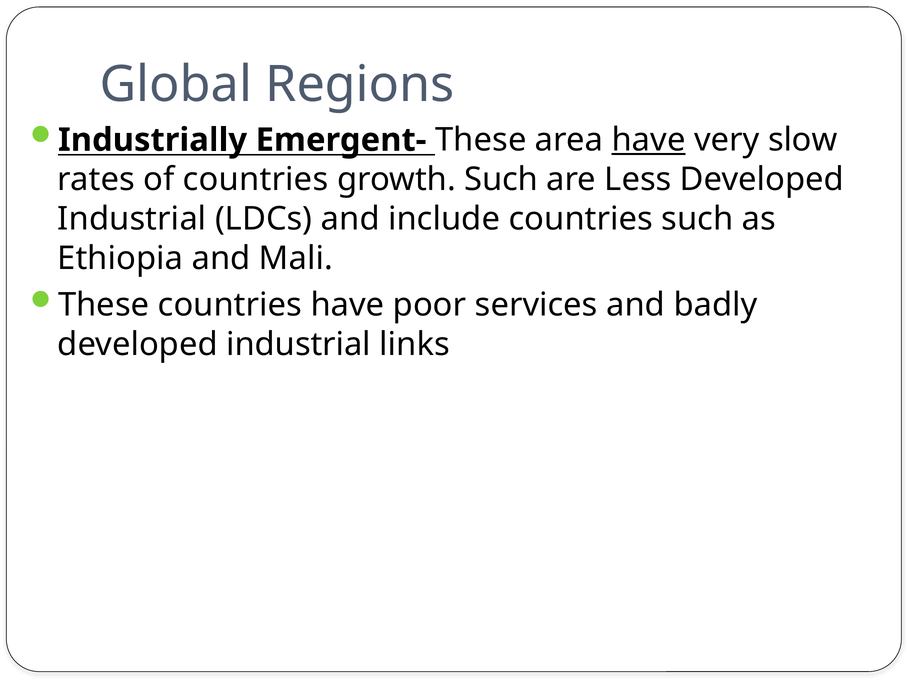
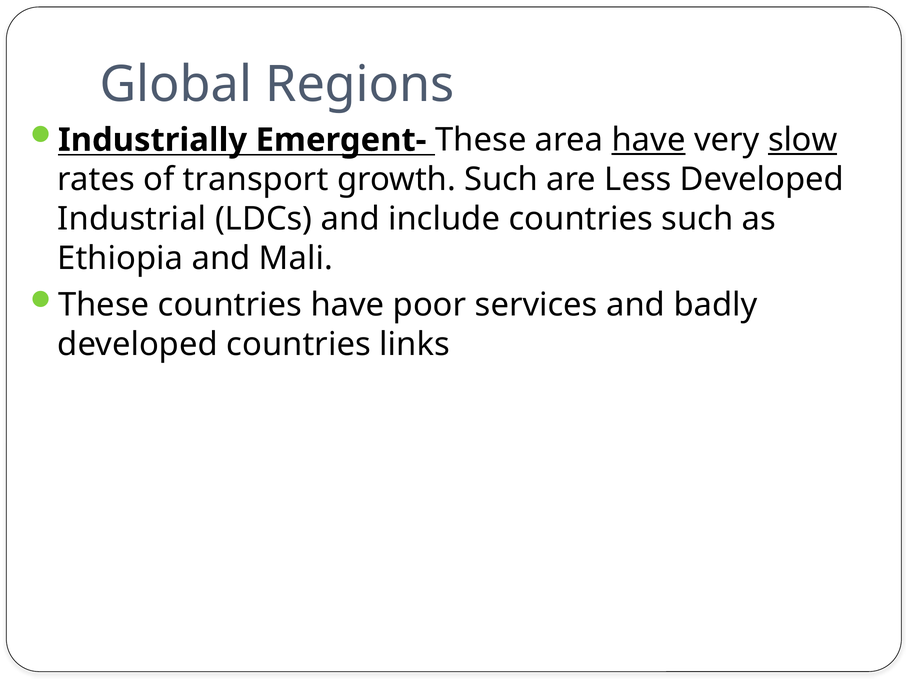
slow underline: none -> present (803, 140)
of countries: countries -> transport (256, 179)
industrial: industrial -> countries (299, 344)
